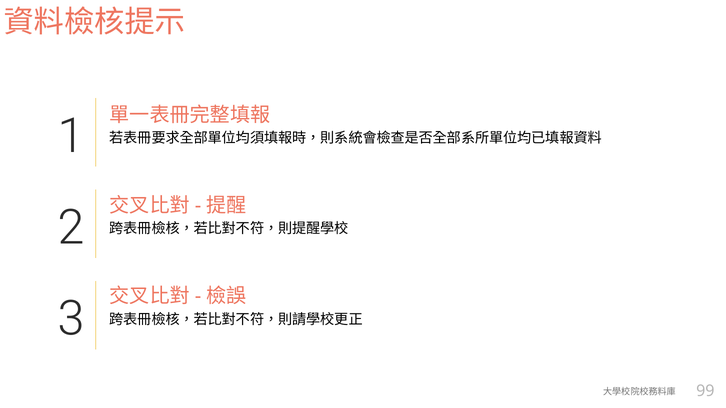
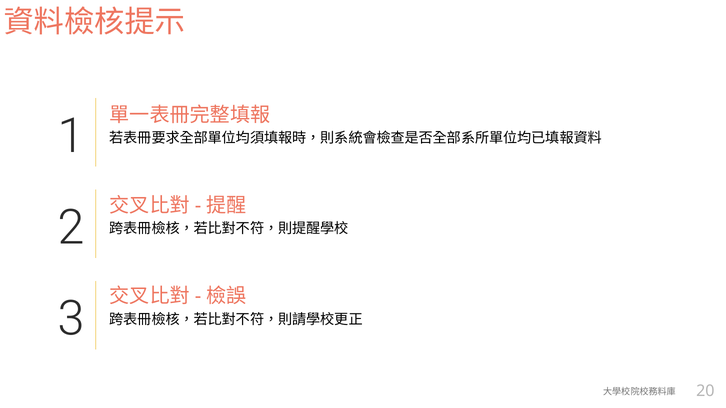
99: 99 -> 20 (705, 391)
